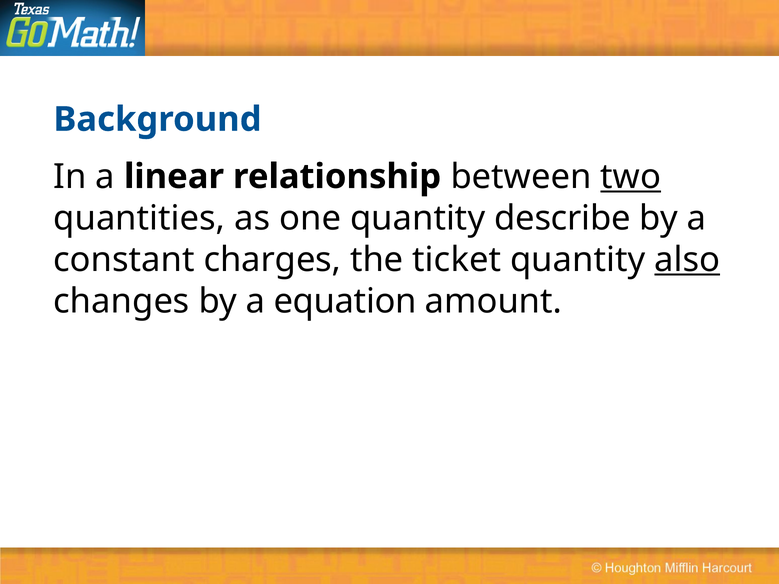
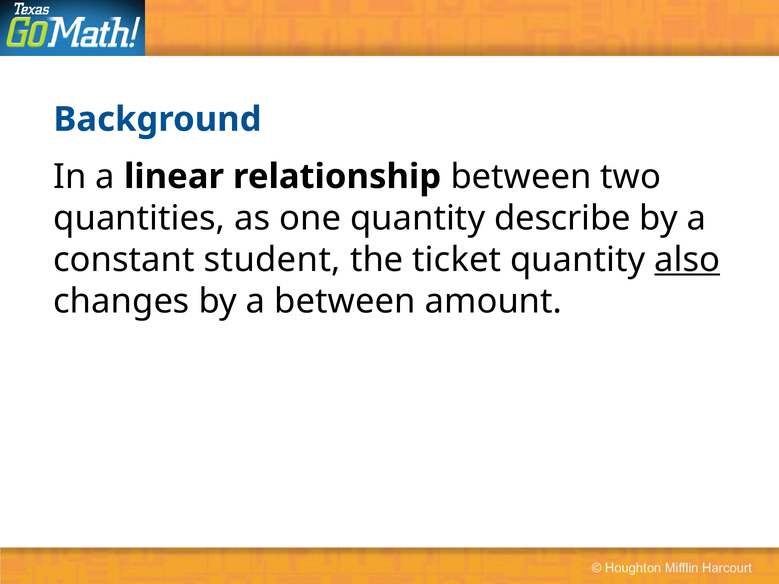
two underline: present -> none (631, 177)
charges: charges -> student (272, 260)
a equation: equation -> between (345, 301)
